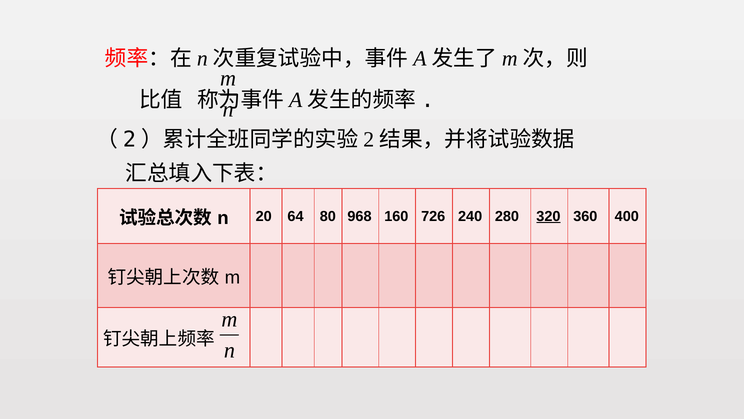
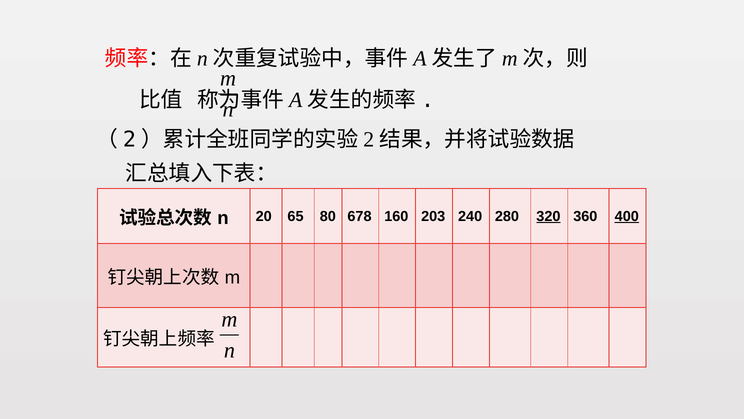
64: 64 -> 65 (296, 216)
968: 968 -> 678 (359, 216)
726: 726 -> 203 (433, 216)
400 underline: none -> present (627, 216)
